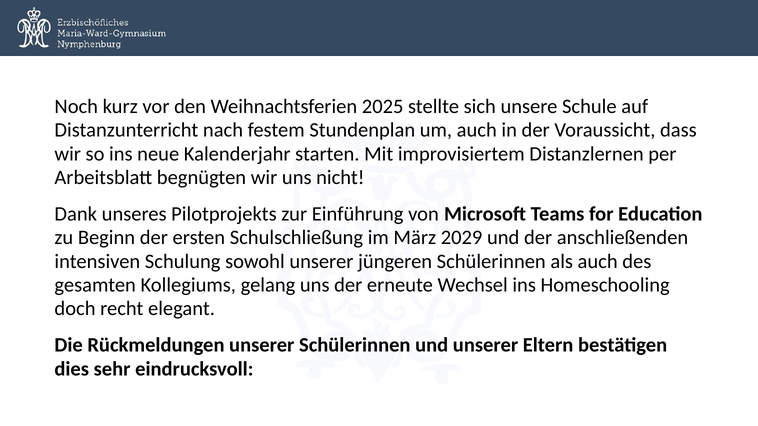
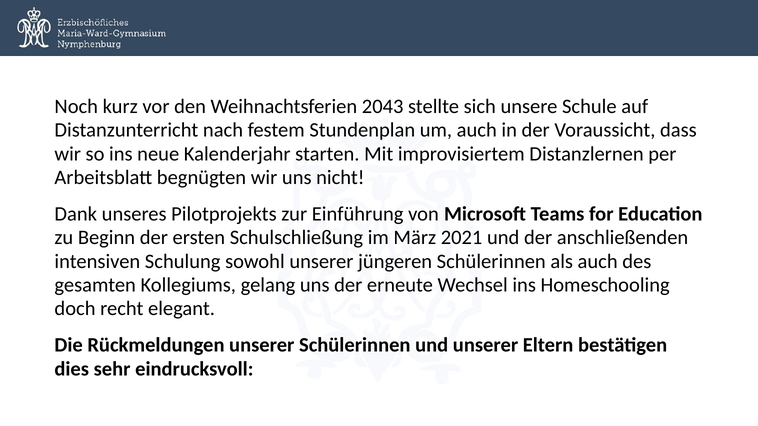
2025: 2025 -> 2043 (383, 107)
2029: 2029 -> 2021 (462, 238)
